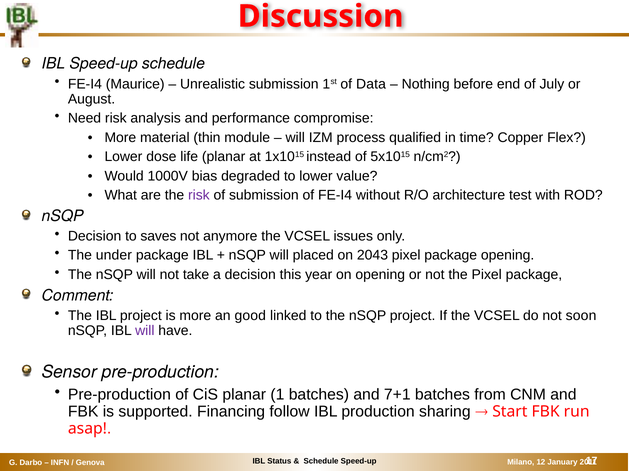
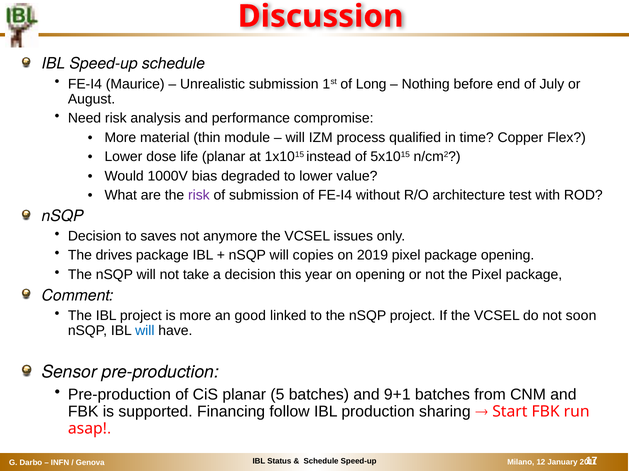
Data: Data -> Long (371, 84)
under: under -> drives (114, 256)
placed: placed -> copies (313, 256)
2043: 2043 -> 2019 (372, 256)
will colour: purple -> blue (145, 331)
1: 1 -> 5 (277, 395)
7+1: 7+1 -> 9+1 (397, 395)
